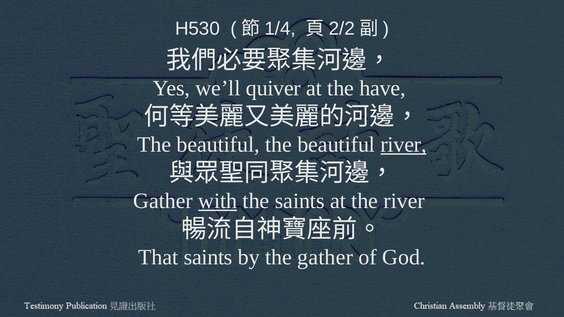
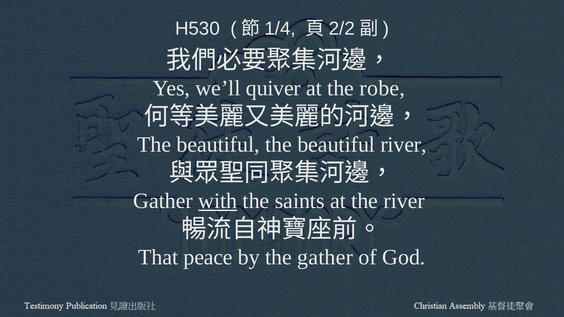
have: have -> robe (382, 88)
river underline: present -> none (404, 145)
That saints: saints -> peace (208, 257)
